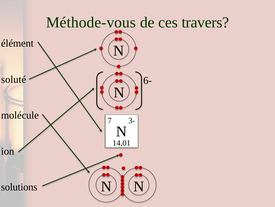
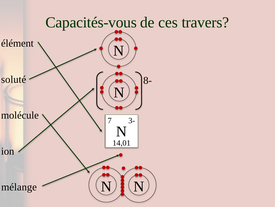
Méthode-vous: Méthode-vous -> Capacités-vous (91, 22)
6-: 6- -> 8- (148, 80)
solutions: solutions -> mélange (19, 186)
